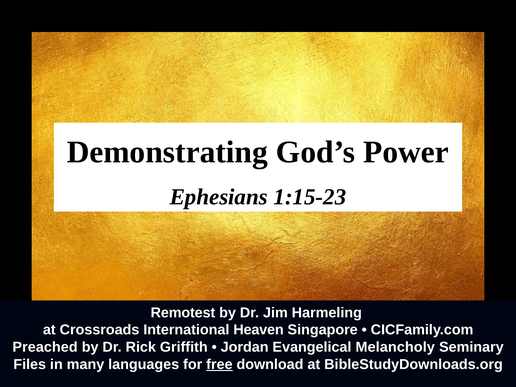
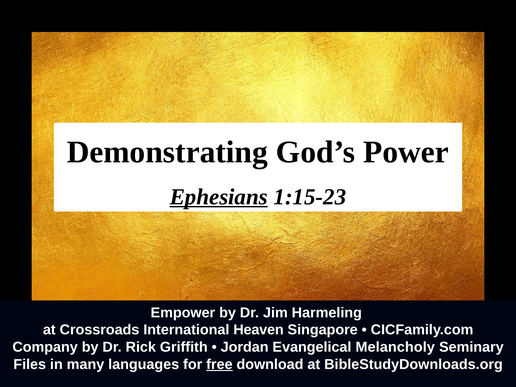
Ephesians underline: none -> present (219, 197)
Remotest: Remotest -> Empower (183, 313)
Preached: Preached -> Company (45, 347)
